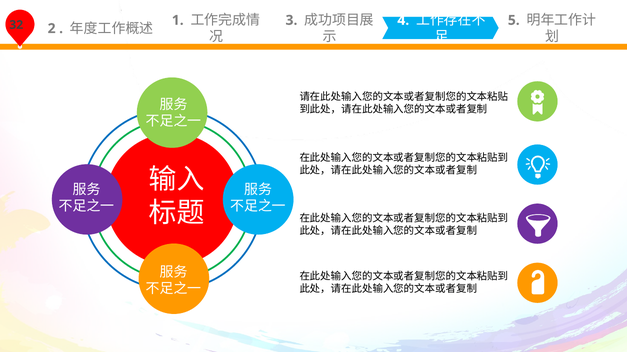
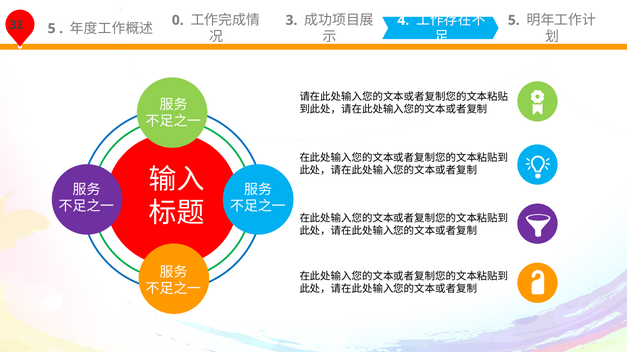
2: 2 -> 5 (52, 29)
1: 1 -> 0 (178, 20)
